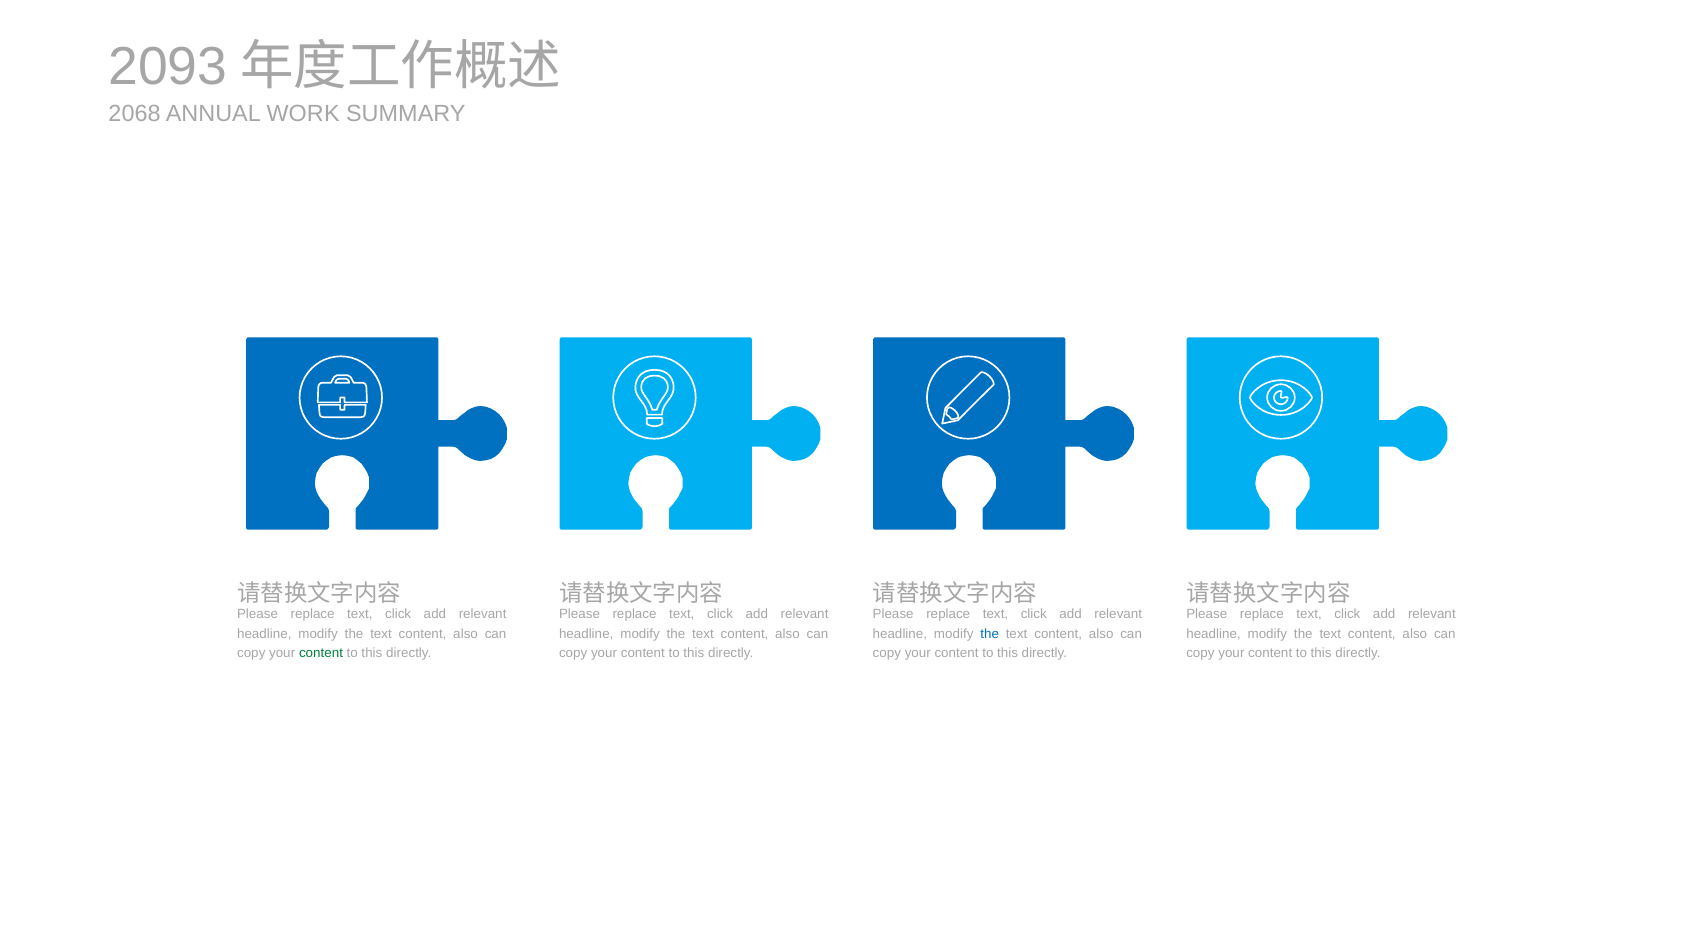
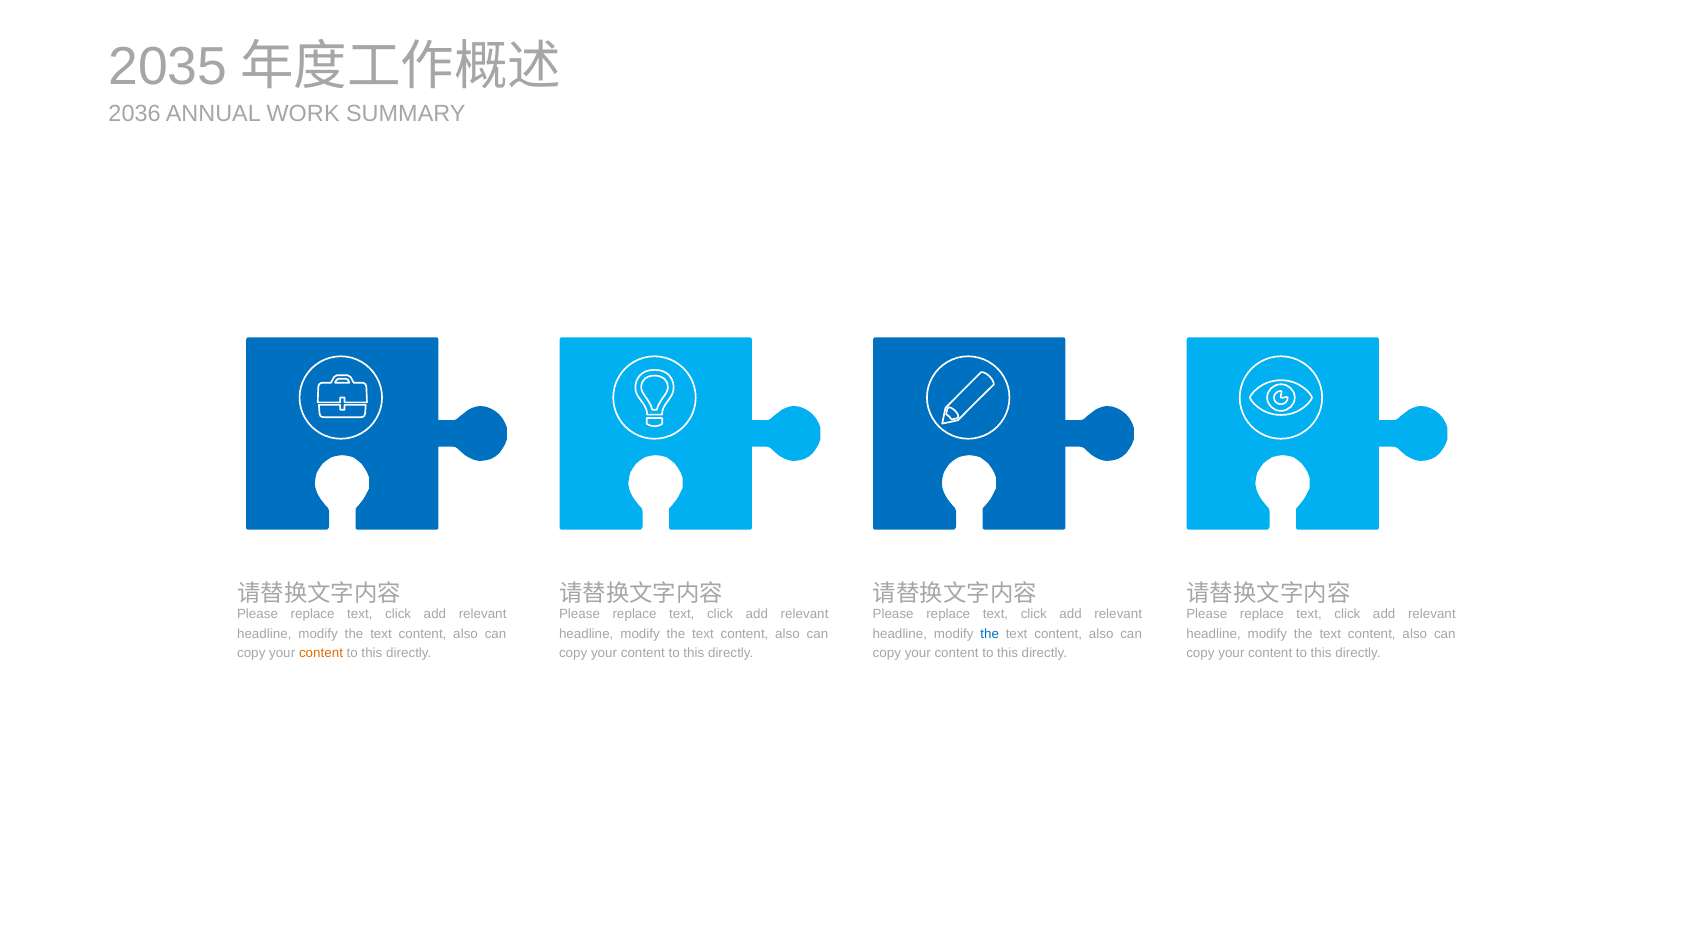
2093: 2093 -> 2035 (168, 67)
2068: 2068 -> 2036 (135, 114)
content colour: green -> orange (321, 653)
